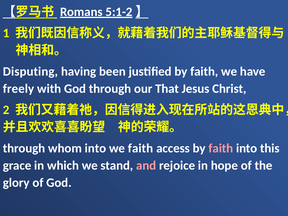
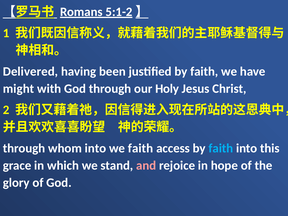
Disputing: Disputing -> Delivered (30, 71)
freely: freely -> might (19, 89)
That: That -> Holy (167, 89)
faith colour: pink -> light blue (221, 148)
